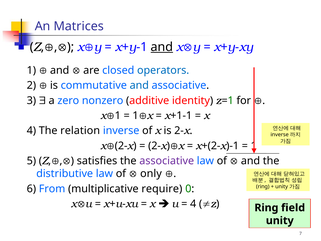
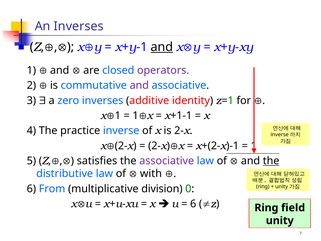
An Matrices: Matrices -> Inverses (79, 26)
operators colour: blue -> purple (163, 70)
and colour: blue -> purple (139, 85)
zero nonzero: nonzero -> inverses (103, 100)
relation: relation -> practice (80, 131)
the underline: none -> present (271, 161)
only: only -> with (151, 174)
require: require -> division (162, 189)
4: 4 -> 6 (193, 204)
